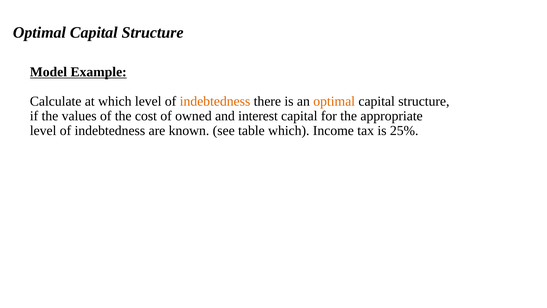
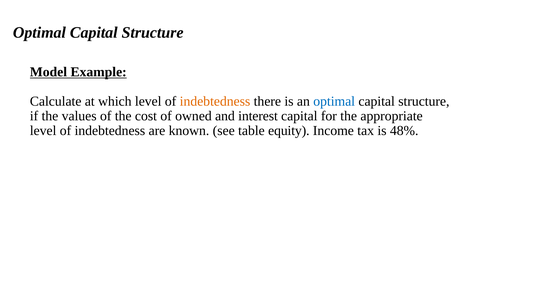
optimal colour: orange -> blue (334, 101)
table which: which -> equity (289, 131)
25%: 25% -> 48% (404, 131)
